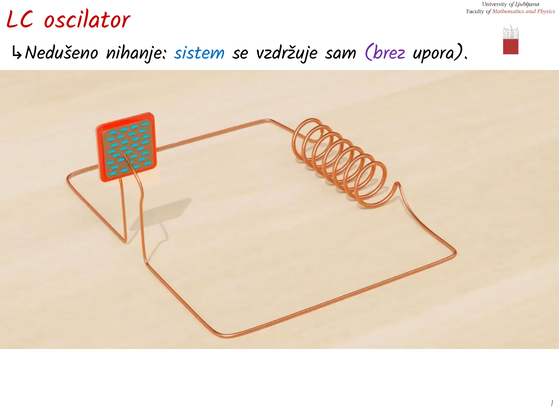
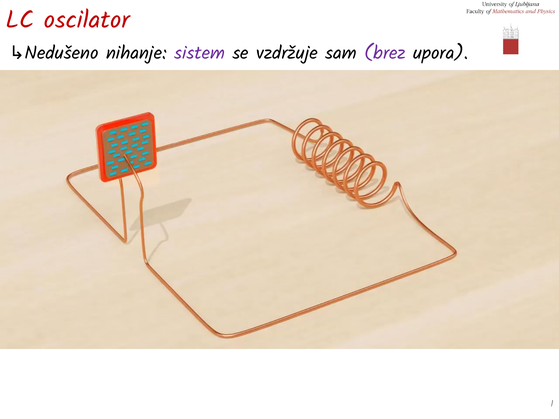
sistem colour: blue -> purple (200, 53)
